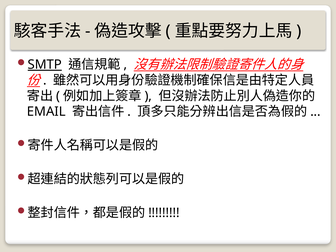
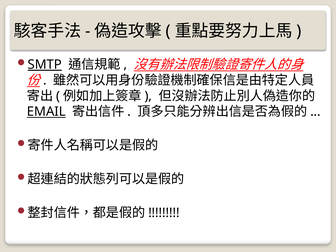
EMAIL underline: none -> present (46, 112)
